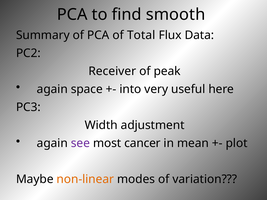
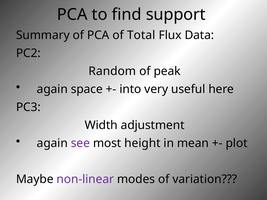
smooth: smooth -> support (176, 14)
Receiver: Receiver -> Random (112, 71)
cancer: cancer -> height (142, 143)
non-linear colour: orange -> purple (85, 179)
